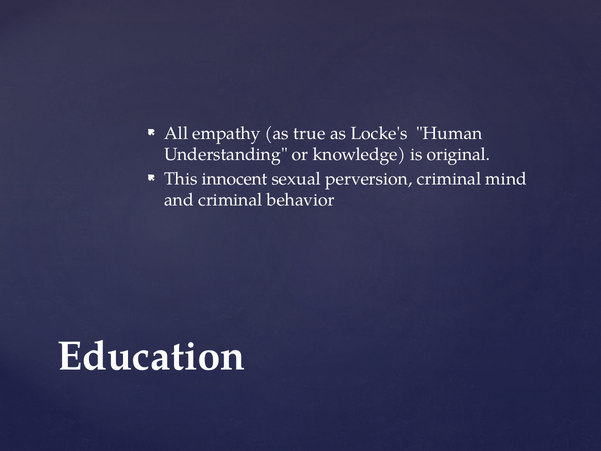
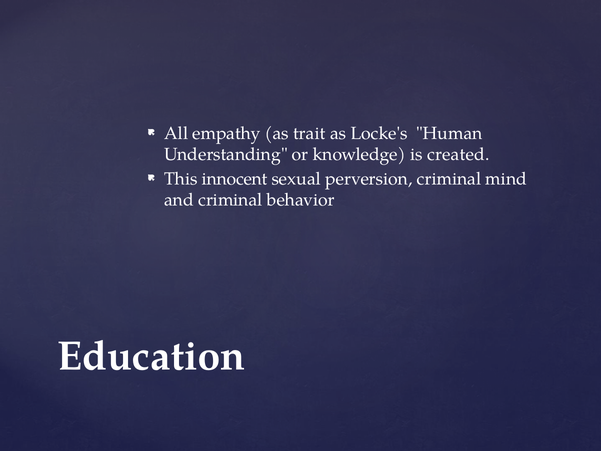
true: true -> trait (309, 133)
original: original -> created (458, 154)
